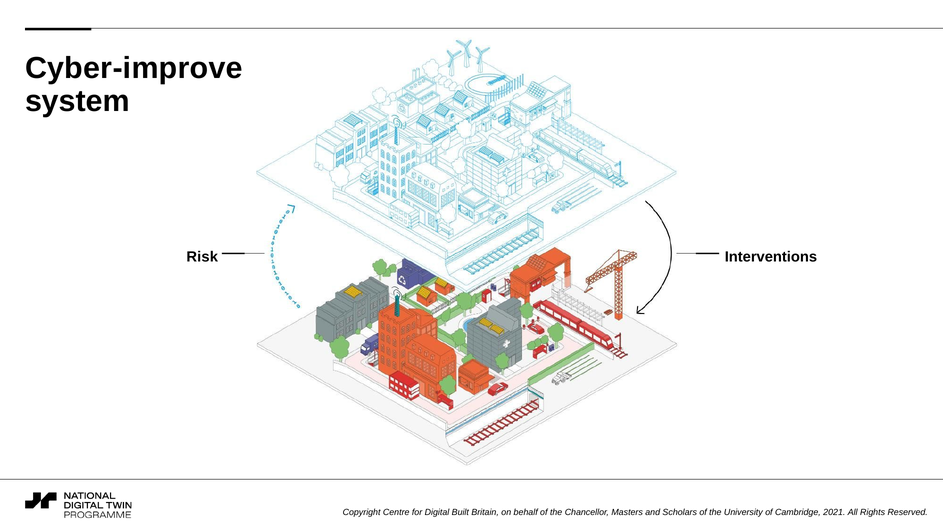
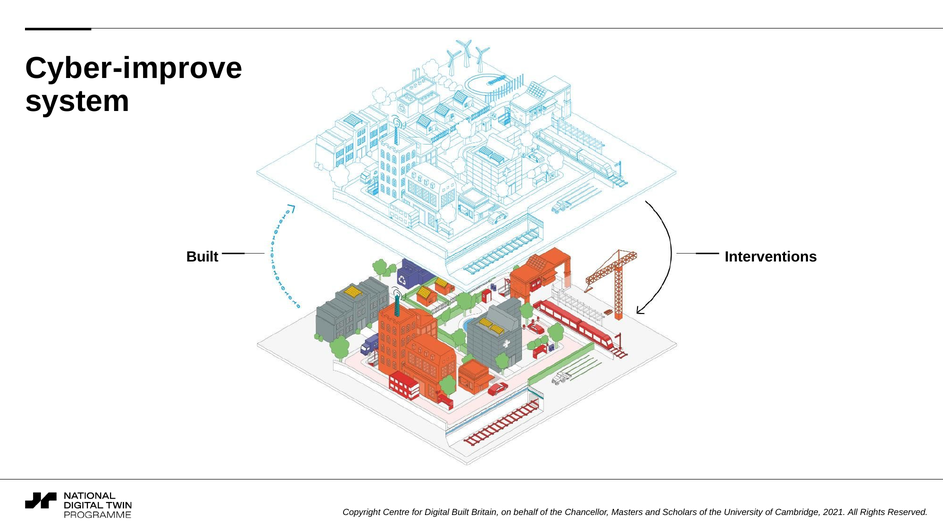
Risk: Risk -> Built (202, 257)
